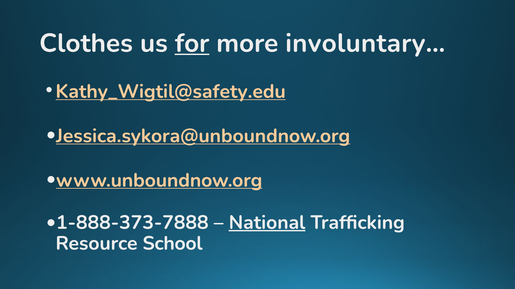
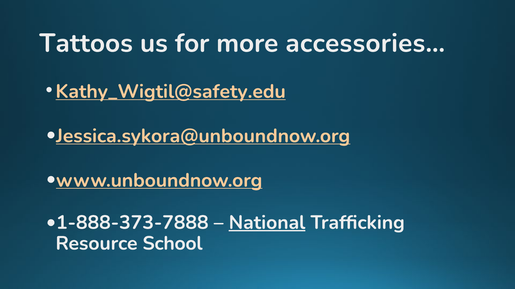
Clothes: Clothes -> Tattoos (86, 43)
for underline: present -> none (192, 43)
involuntary…: involuntary… -> accessories… (365, 43)
